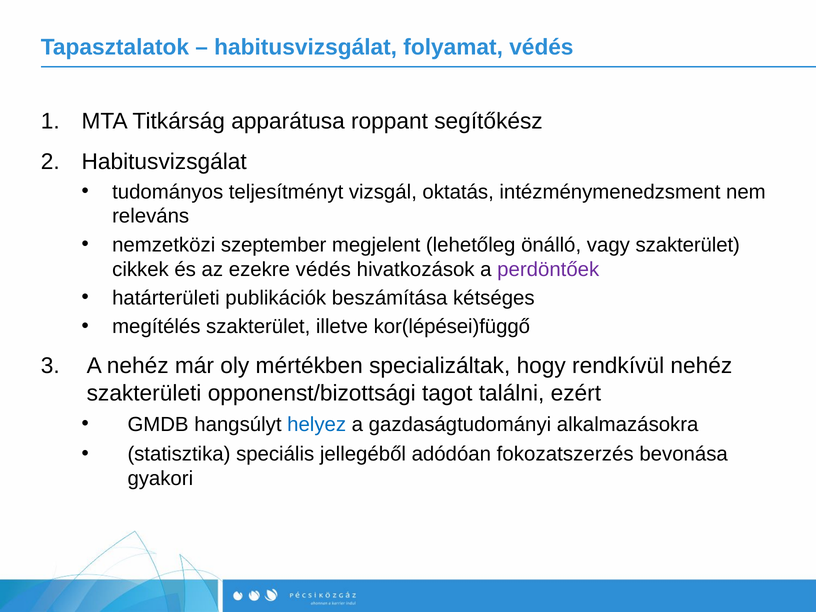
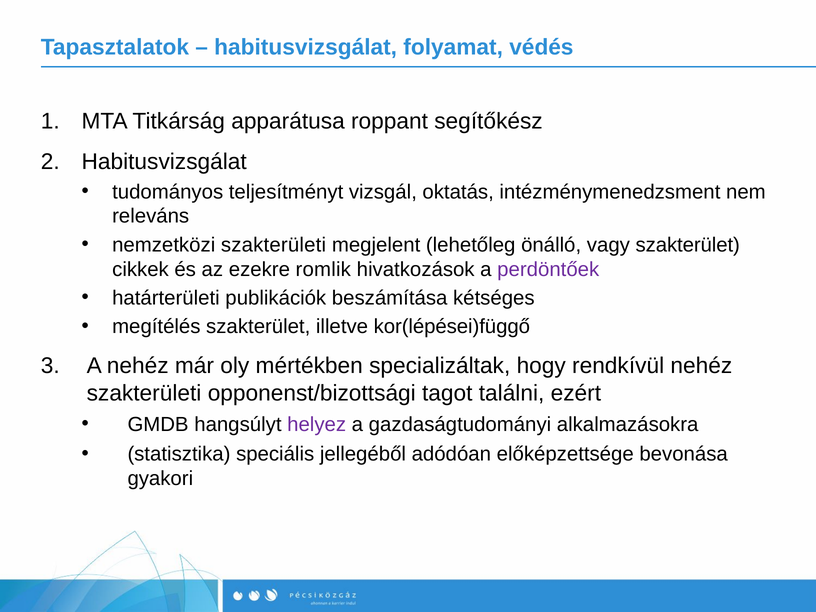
nemzetközi szeptember: szeptember -> szakterületi (274, 245)
ezekre védés: védés -> romlik (323, 269)
helyez colour: blue -> purple (317, 424)
fokozatszerzés: fokozatszerzés -> előképzettsége (565, 454)
